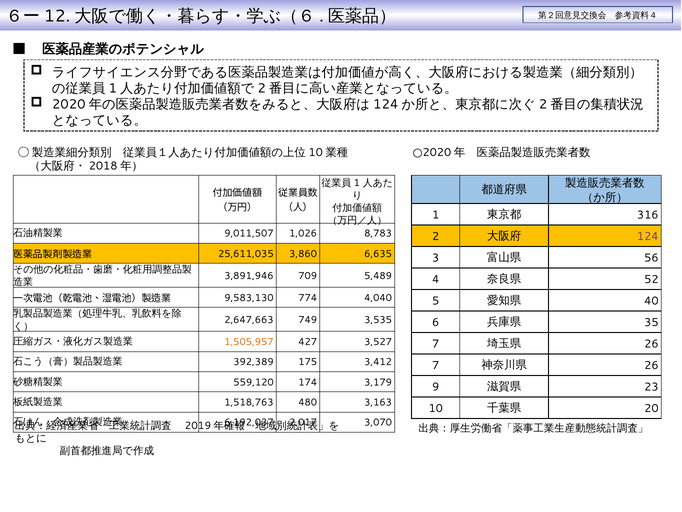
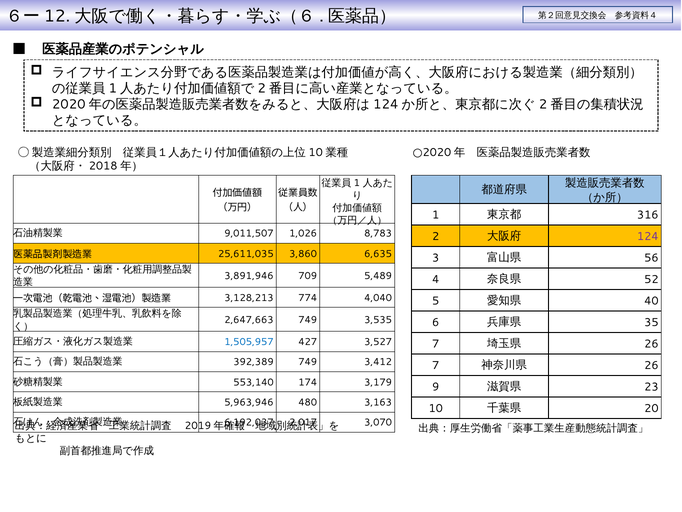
9,583,130: 9,583,130 -> 3,128,213 (249, 298)
1,505,957 colour: orange -> blue (249, 342)
392,389 175: 175 -> 749 (308, 362)
559,120: 559,120 -> 553,140 (254, 382)
1,518,763: 1,518,763 -> 5,963,946 (249, 402)
